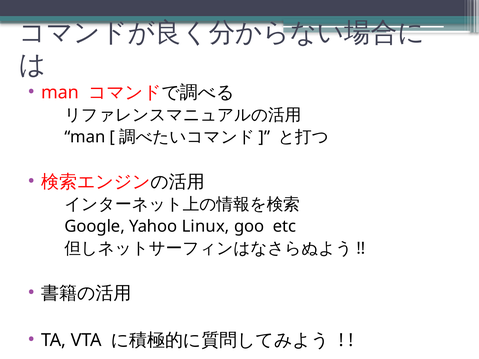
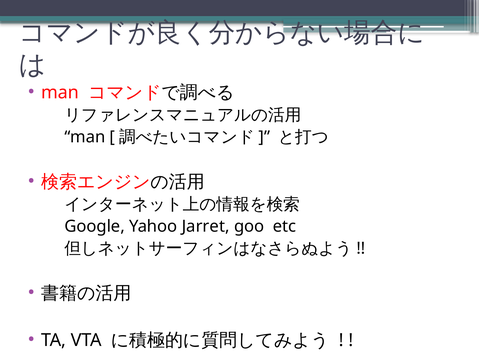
Linux: Linux -> Jarret (206, 227)
